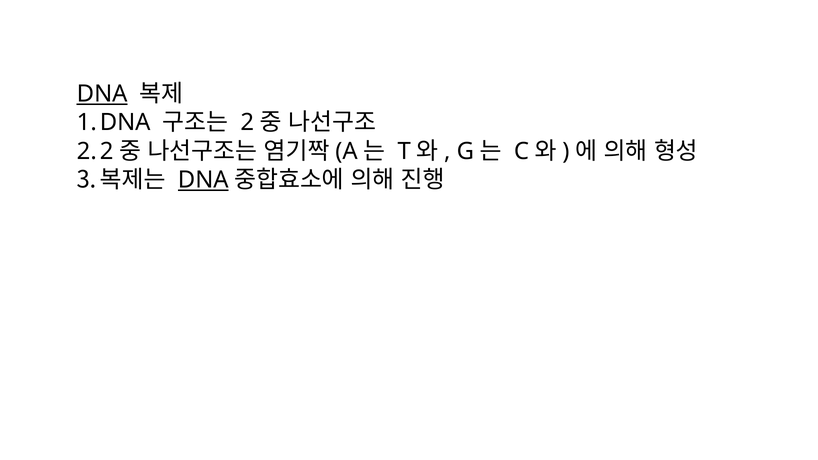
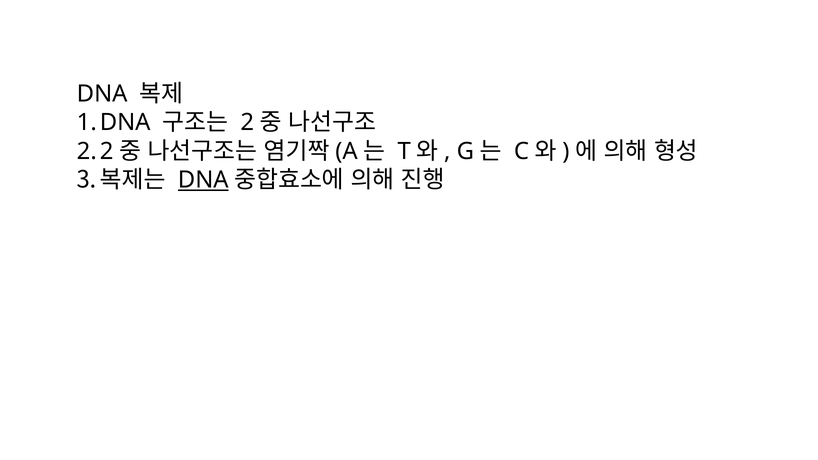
DNA underline: present -> none (102, 94)
